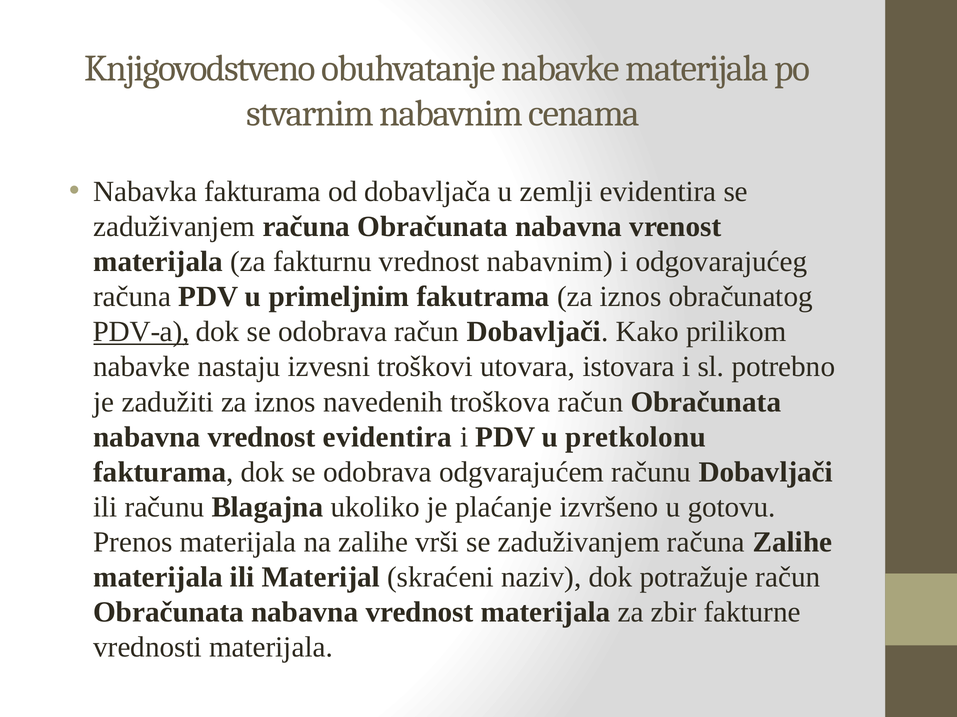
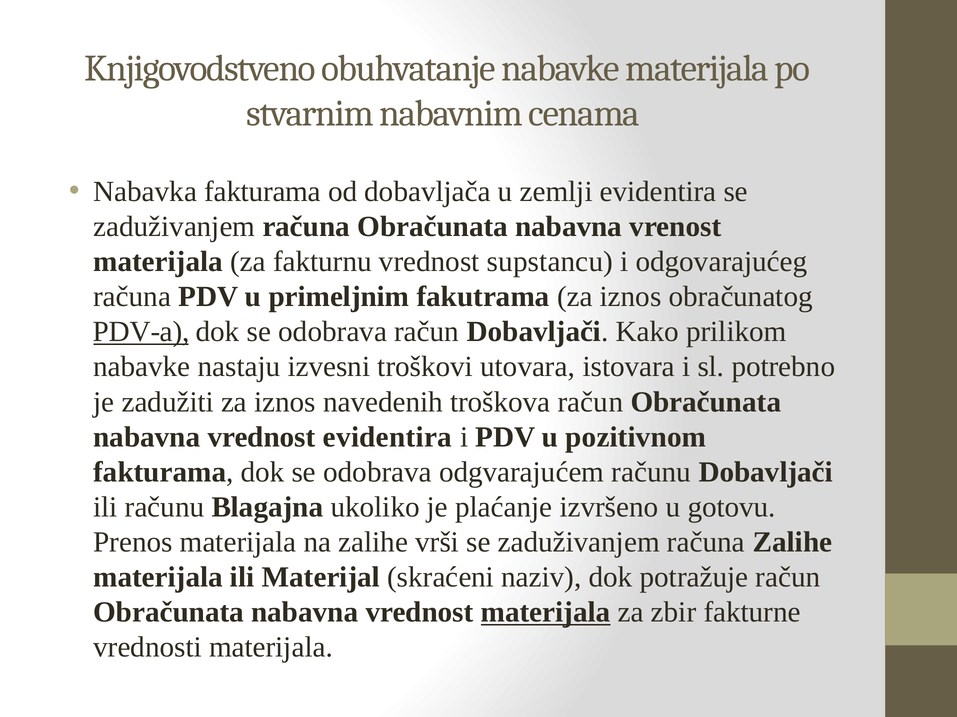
vrednost nabavnim: nabavnim -> supstancu (550, 262)
pretkolonu: pretkolonu -> pozitivnom (636, 437)
materijala underline: none -> present (546, 613)
